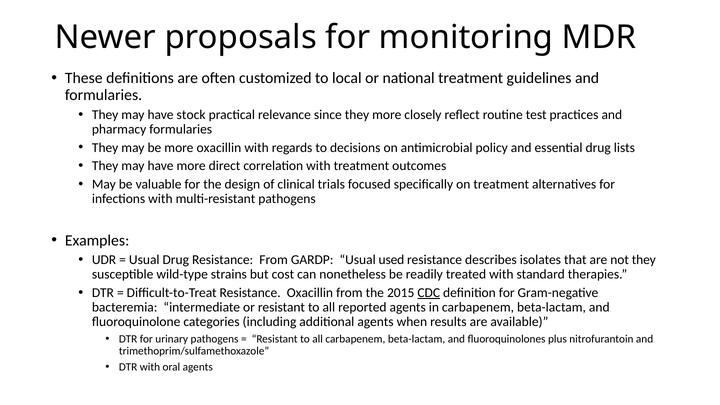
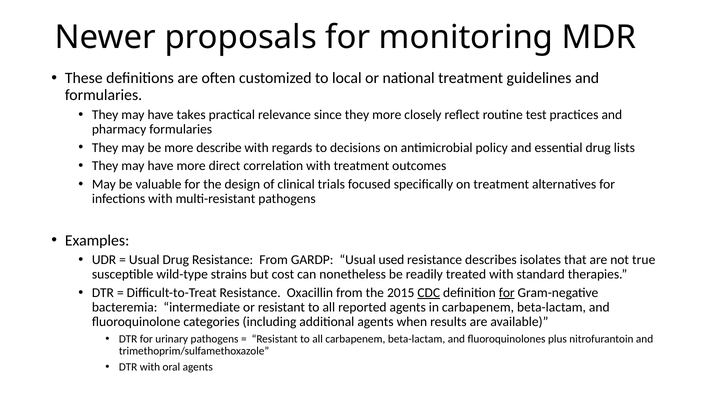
stock: stock -> takes (191, 115)
more oxacillin: oxacillin -> describe (219, 148)
not they: they -> true (644, 260)
for underline: none -> present (507, 293)
